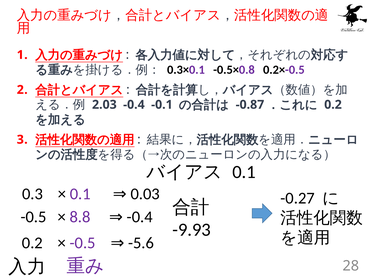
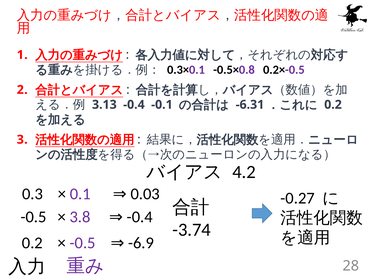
2.03: 2.03 -> 3.13 (104, 104)
-0.87: -0.87 -> -6.31 (250, 104)
0.1: 0.1 -> 4.2 (244, 172)
8.8: 8.8 -> 3.8 (80, 216)
-9.93: -9.93 -> -3.74 (192, 229)
-5.6: -5.6 -> -6.9 (141, 242)
